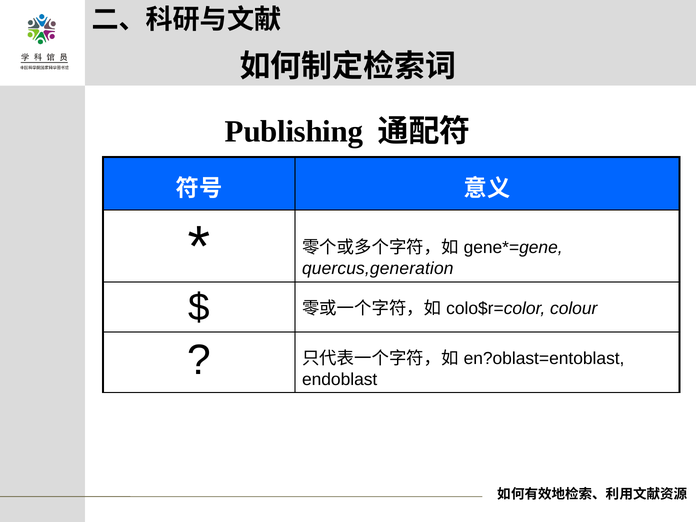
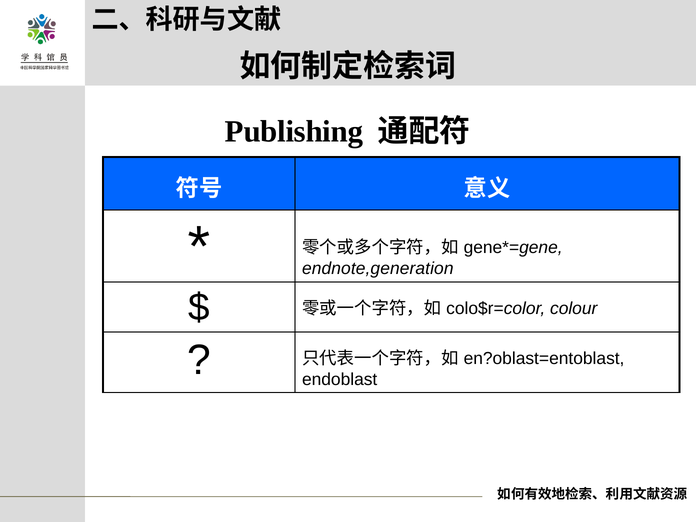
quercus,generation: quercus,generation -> endnote,generation (378, 268)
